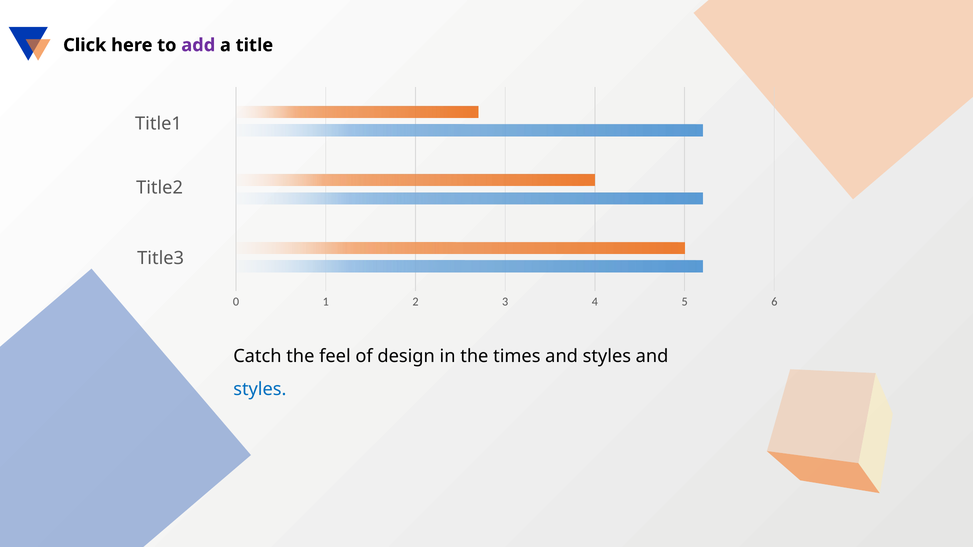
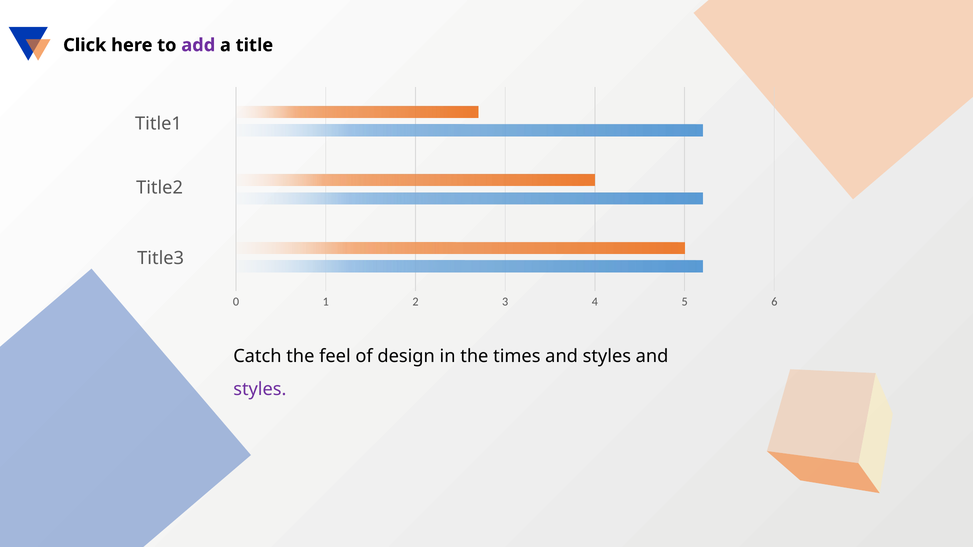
styles colour: blue -> purple (260, 389)
